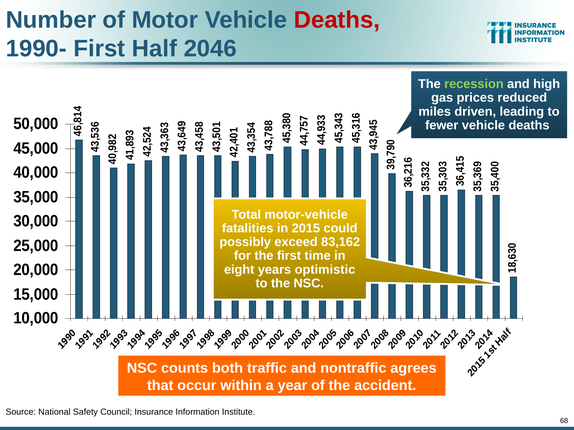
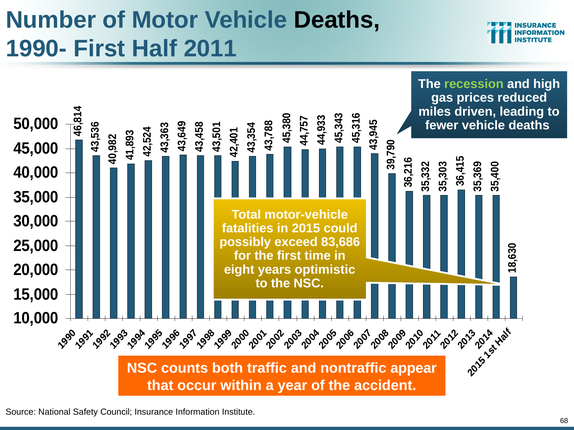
Deaths colour: red -> black (337, 20)
2046: 2046 -> 2011 (210, 49)
83,162: 83,162 -> 83,686 (341, 242)
agrees: agrees -> appear (414, 369)
